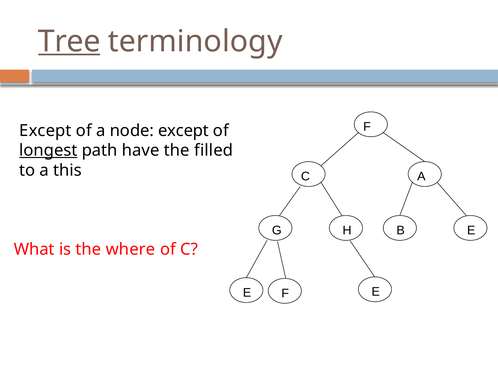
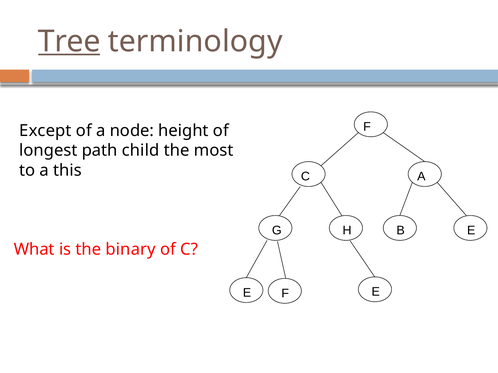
node except: except -> height (183, 131)
longest underline: present -> none (48, 151)
have: have -> child (141, 151)
filled: filled -> most (214, 151)
where: where -> binary (131, 250)
